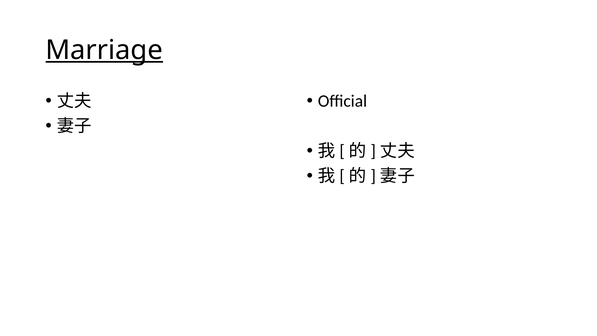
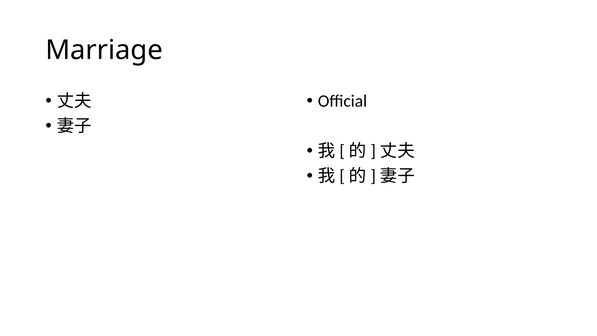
Marriage underline: present -> none (104, 50)
